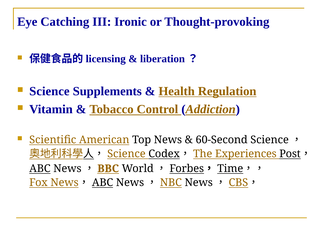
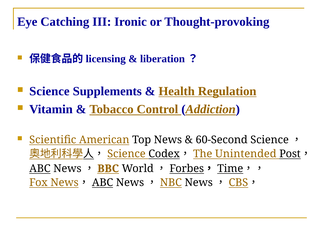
Experiences: Experiences -> Unintended (246, 154)
